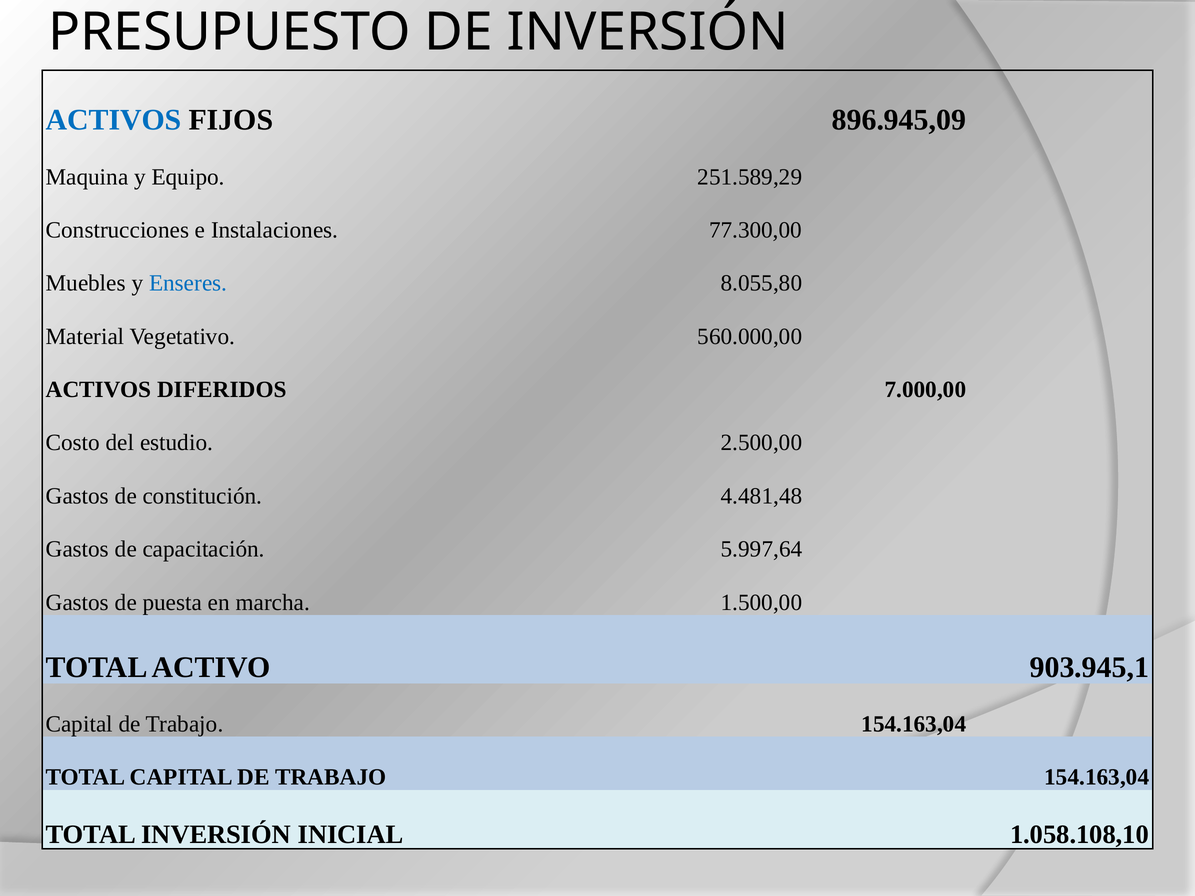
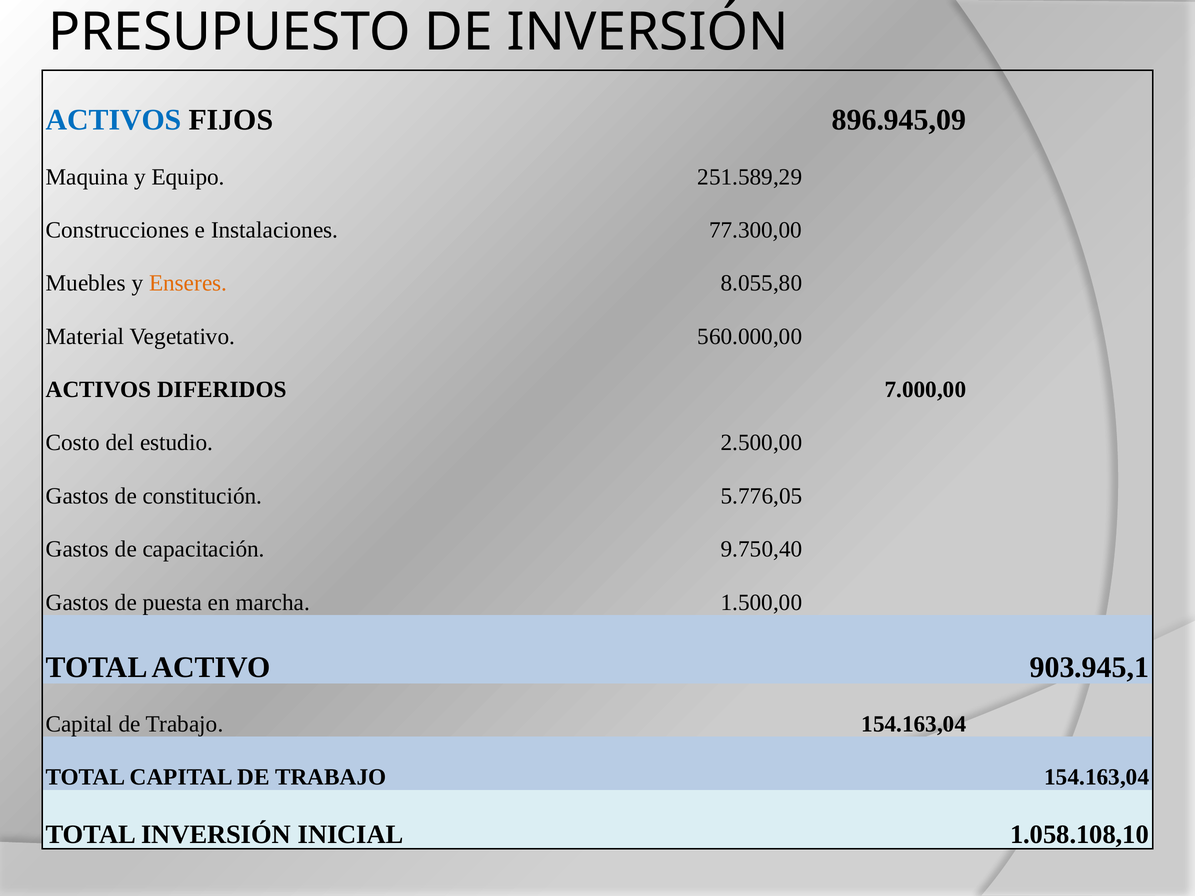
Enseres colour: blue -> orange (188, 283)
4.481,48: 4.481,48 -> 5.776,05 (762, 496)
5.997,64: 5.997,64 -> 9.750,40 (762, 549)
